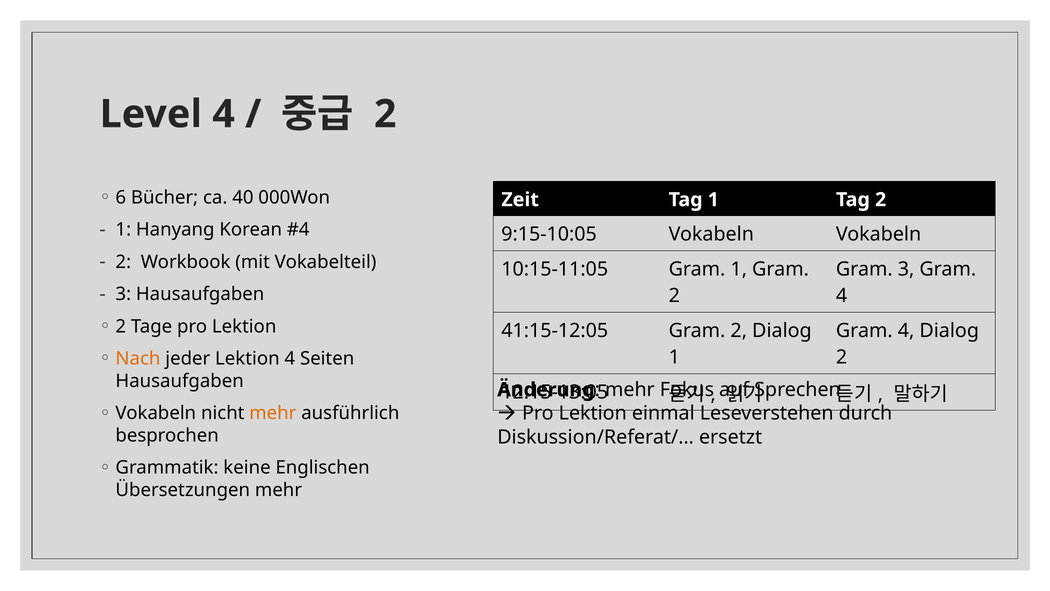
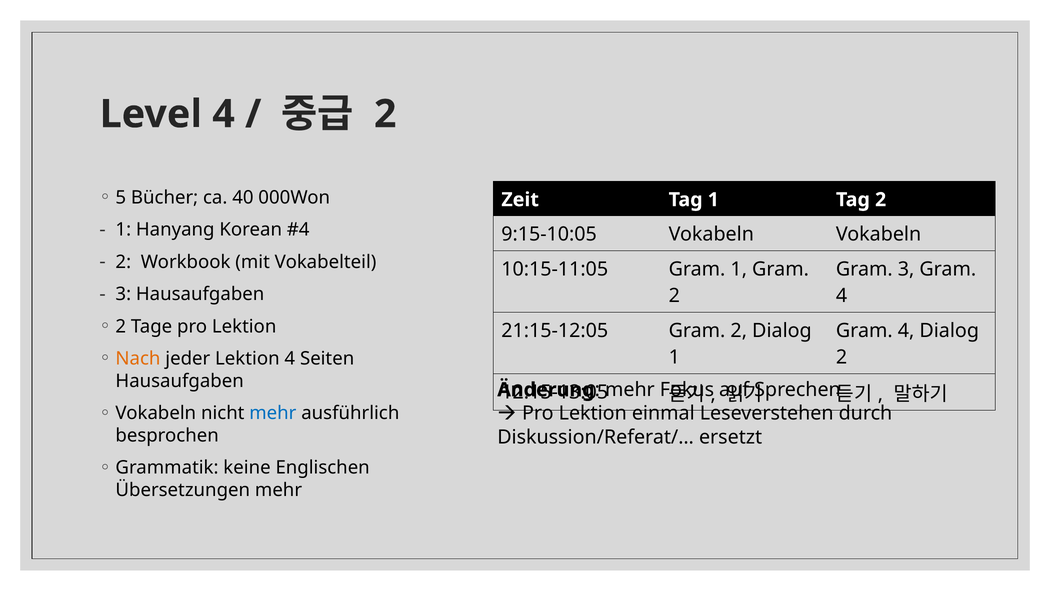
6: 6 -> 5 (121, 198)
41:15-12:05: 41:15-12:05 -> 21:15-12:05 (555, 330)
mehr colour: orange -> blue (273, 413)
